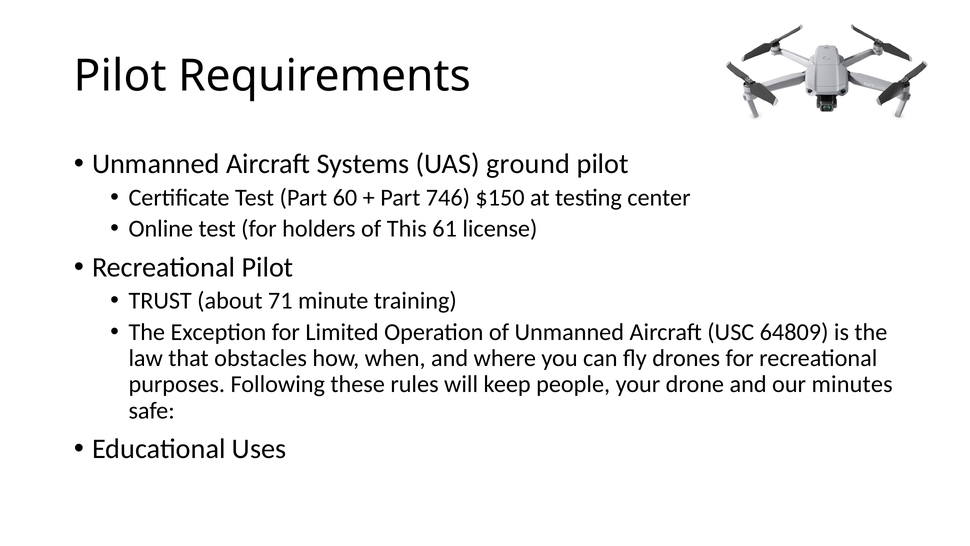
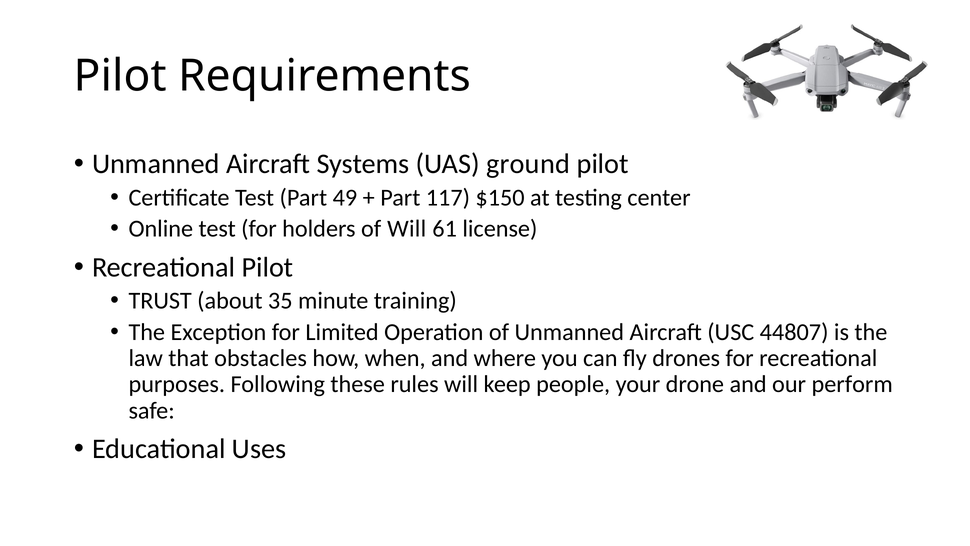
60: 60 -> 49 (345, 197)
746: 746 -> 117 (448, 197)
of This: This -> Will (407, 229)
71: 71 -> 35 (280, 301)
64809: 64809 -> 44807 (794, 332)
minutes: minutes -> perform (852, 384)
